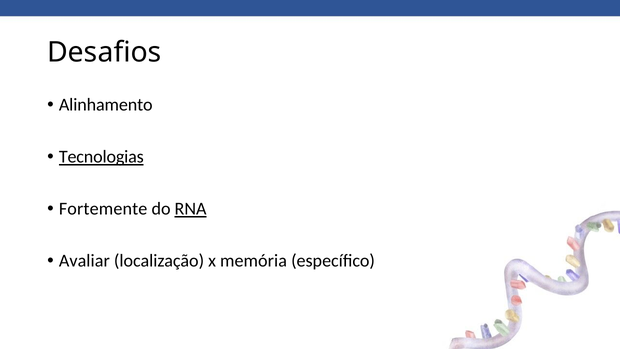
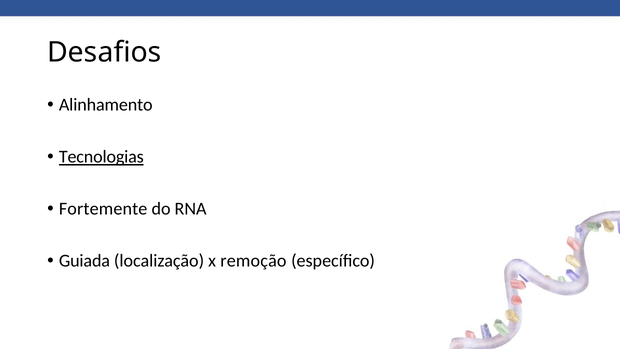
RNA underline: present -> none (191, 209)
Avaliar: Avaliar -> Guiada (84, 261)
memória: memória -> remoção (253, 261)
